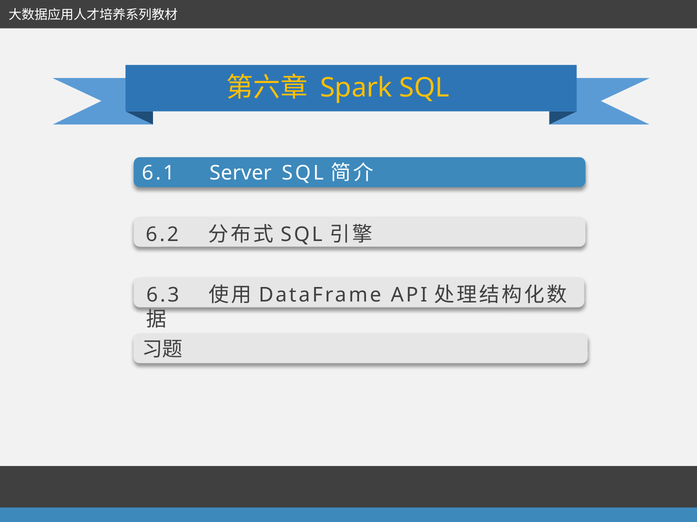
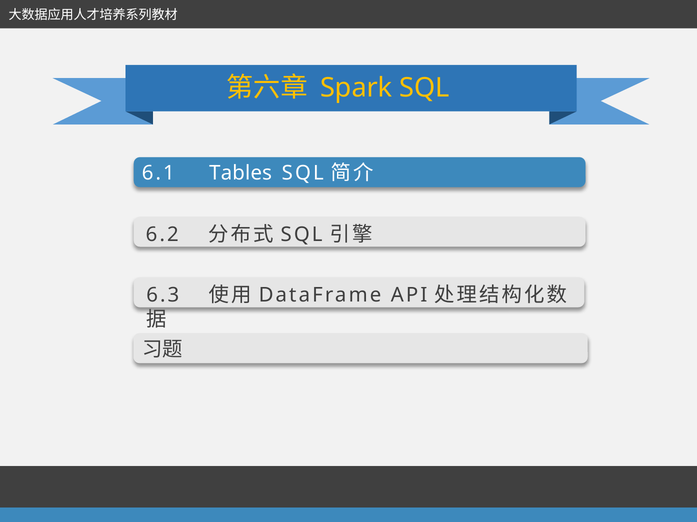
Server: Server -> Tables (241, 173)
